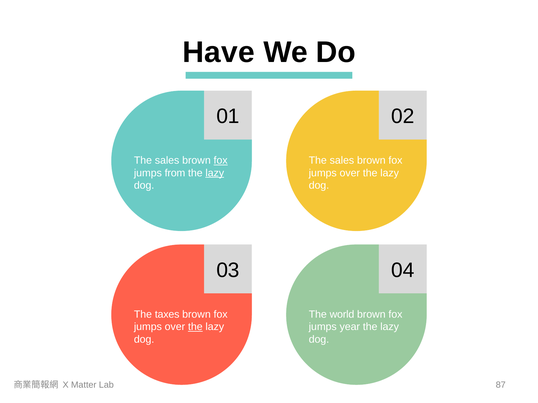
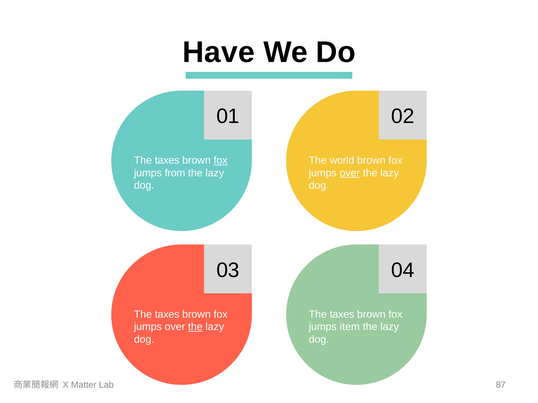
sales: sales -> taxes (167, 161)
sales: sales -> world (342, 161)
lazy underline: present -> none (215, 173)
over underline: none -> present (350, 173)
world: world -> taxes (342, 315)
year: year -> item (350, 327)
